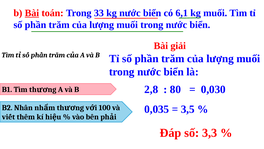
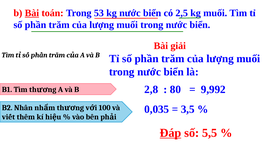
33: 33 -> 53 (99, 13)
6,1: 6,1 -> 2,5 (182, 13)
0,030: 0,030 -> 9,992 (213, 89)
Đáp underline: none -> present (171, 132)
3,3: 3,3 -> 5,5 (210, 132)
